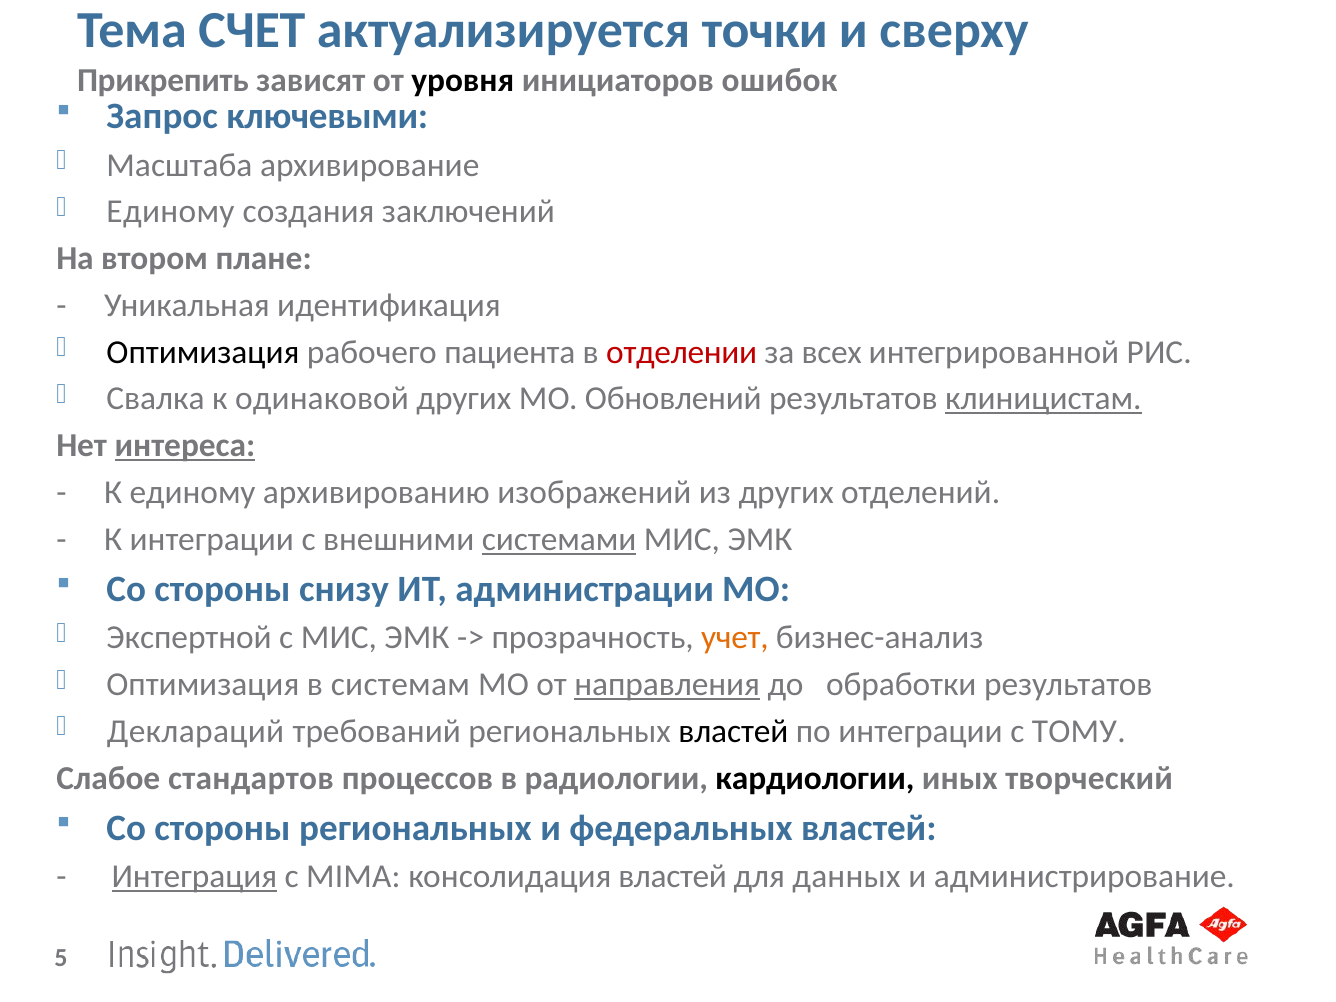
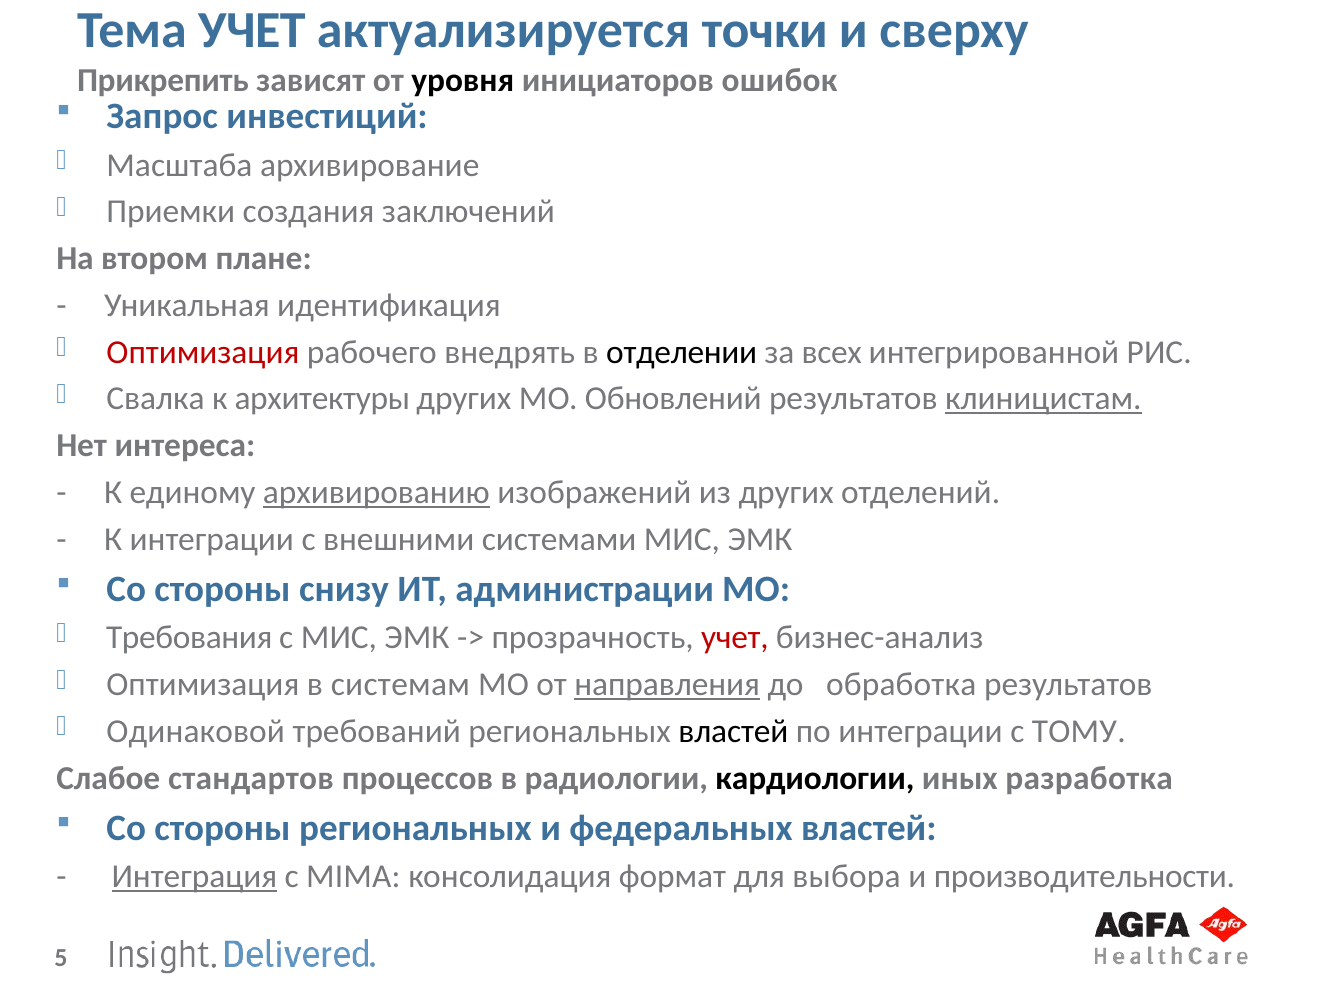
Тема СЧЕТ: СЧЕТ -> УЧЕТ (252, 30)
ключевыми: ключевыми -> инвестиций (327, 116)
Единому: Единому -> Приемки (171, 212)
Оптимизация colour: black -> red (203, 352)
пациента: пациента -> внедрять (510, 352)
отделении colour: red -> black (682, 352)
одинаковой: одинаковой -> архитектуры (322, 399)
интереса underline: present -> none (185, 446)
архивированию underline: none -> present (376, 492)
системами underline: present -> none (559, 539)
Экспертной: Экспертной -> Требования (189, 638)
учет colour: orange -> red (735, 638)
обработки: обработки -> обработка (901, 685)
Деклараций: Деклараций -> Одинаковой (196, 731)
творческий: творческий -> разработка (1089, 778)
консолидация властей: властей -> формат (672, 877)
данных: данных -> выбора (846, 877)
администрирование: администрирование -> производительности (1084, 877)
